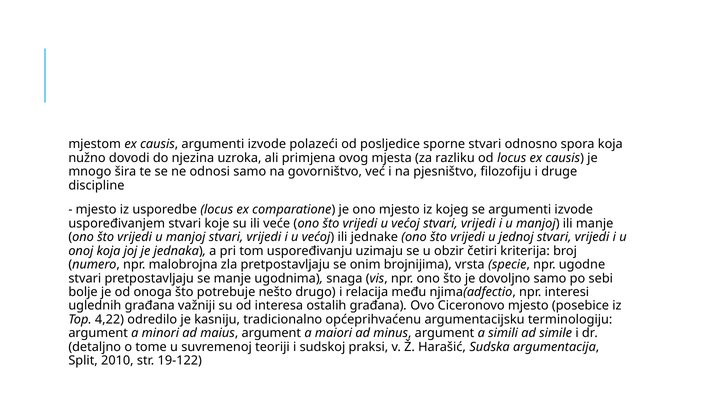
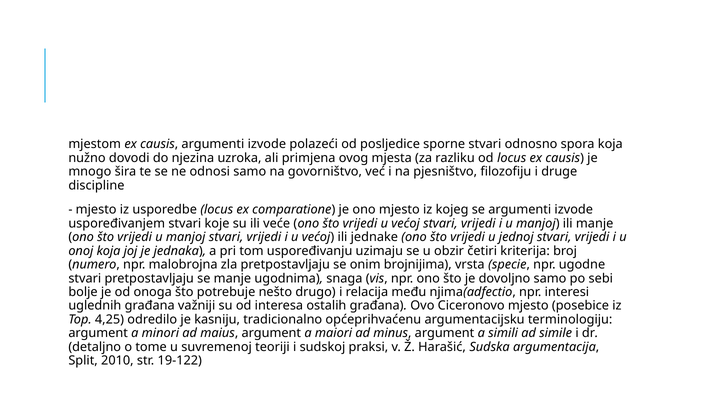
4,22: 4,22 -> 4,25 (109, 319)
